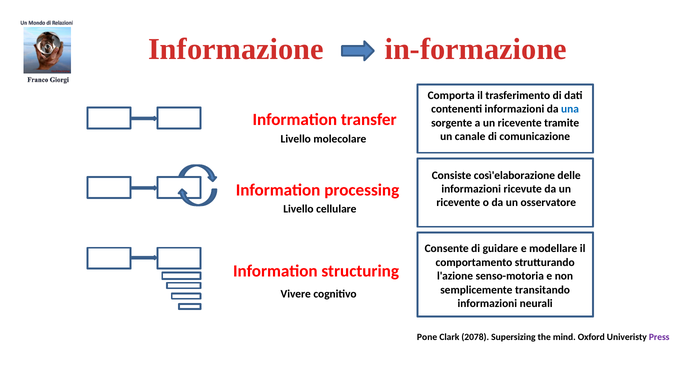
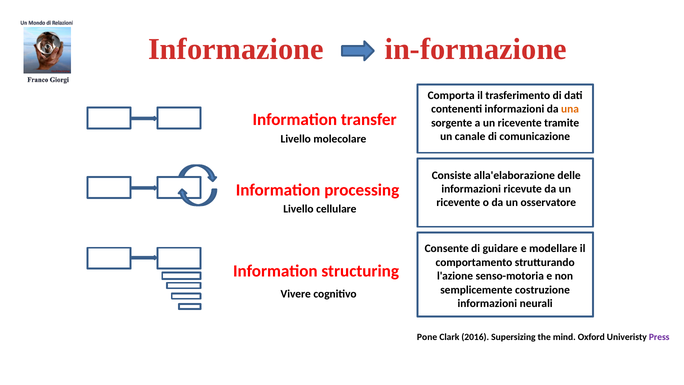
una colour: blue -> orange (570, 109)
così'elaborazione: così'elaborazione -> alla'elaborazione (514, 175)
transitando: transitando -> costruzione (543, 290)
2078: 2078 -> 2016 (475, 337)
